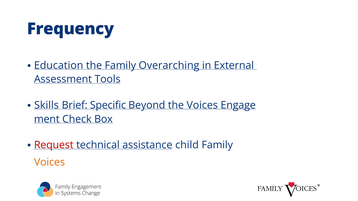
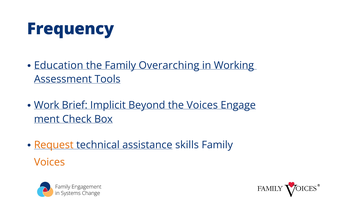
External: External -> Working (234, 65)
Skills: Skills -> Work (47, 105)
Specific: Specific -> Implicit (108, 105)
Request colour: red -> orange (54, 145)
child: child -> skills (187, 145)
